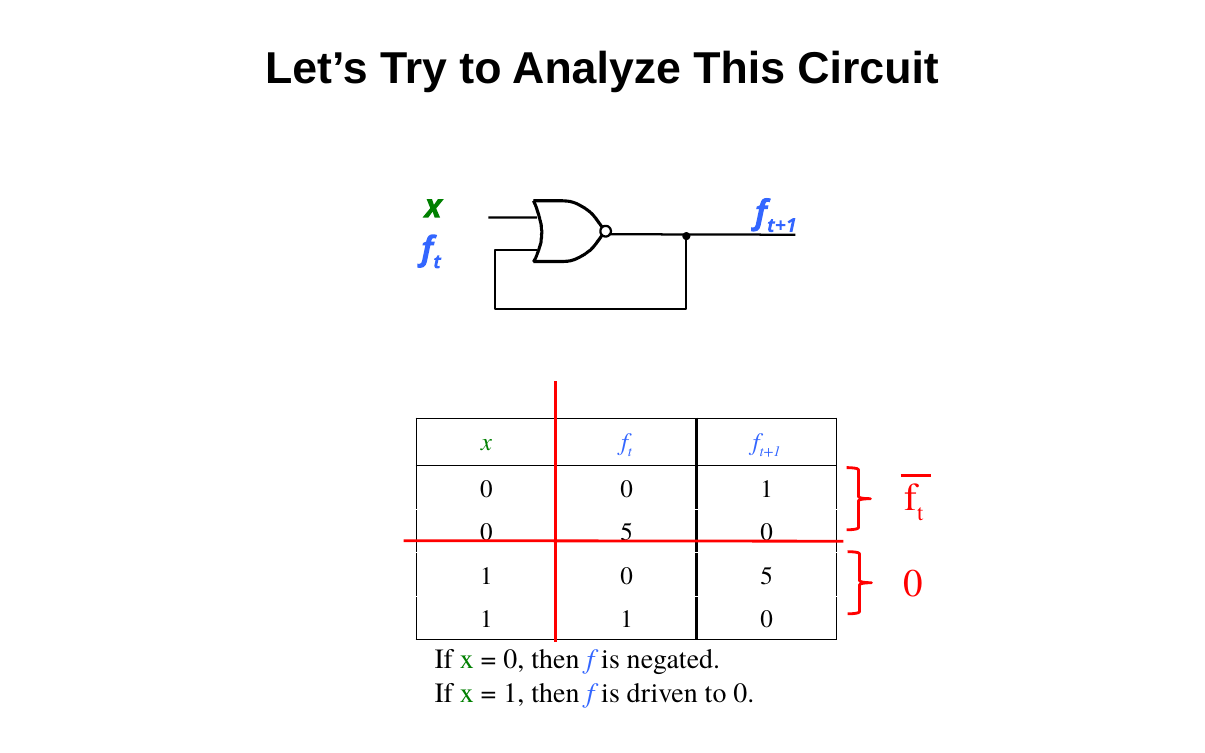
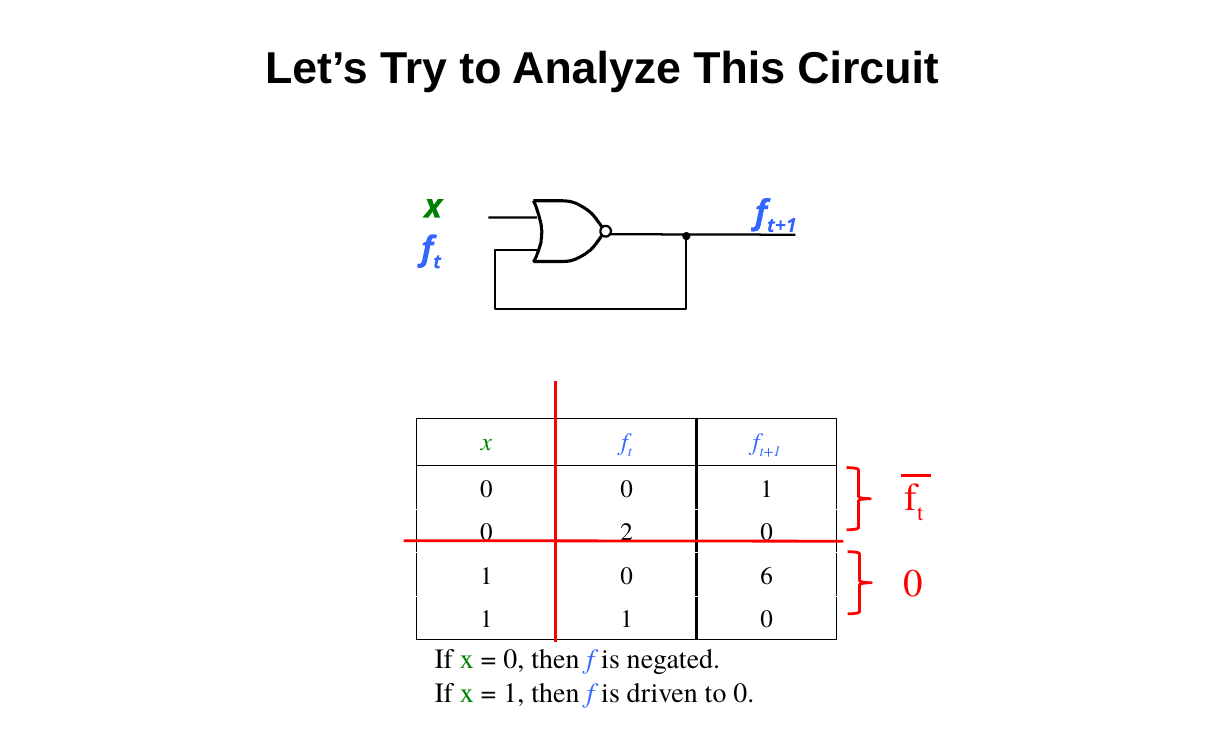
5: 5 -> 2 (627, 532)
5: 5 -> 6 (767, 576)
